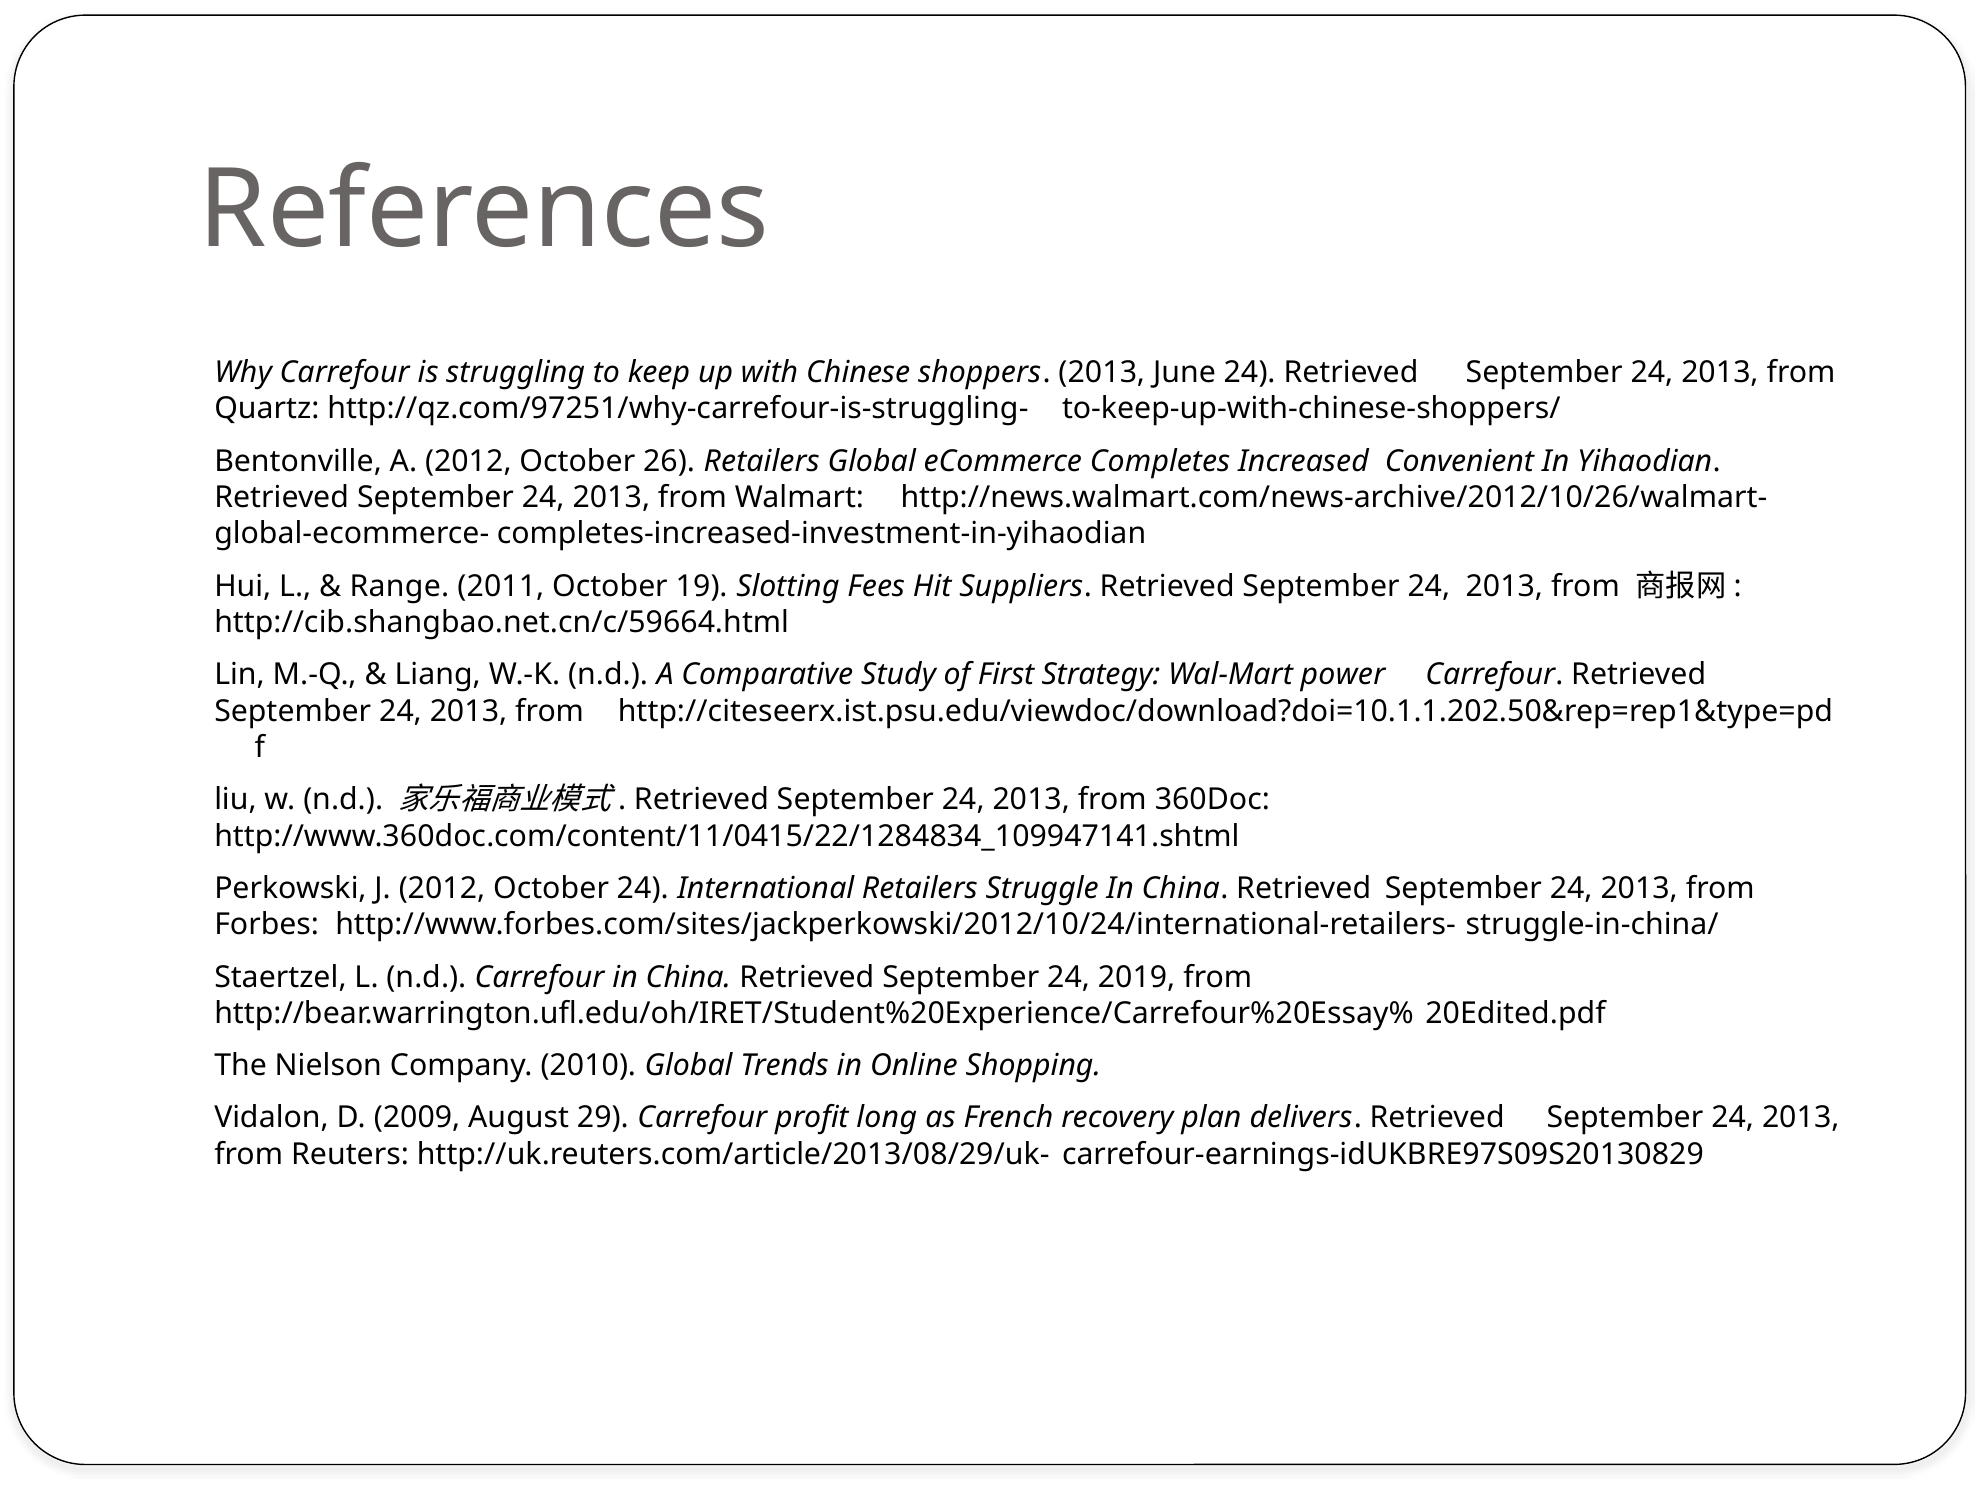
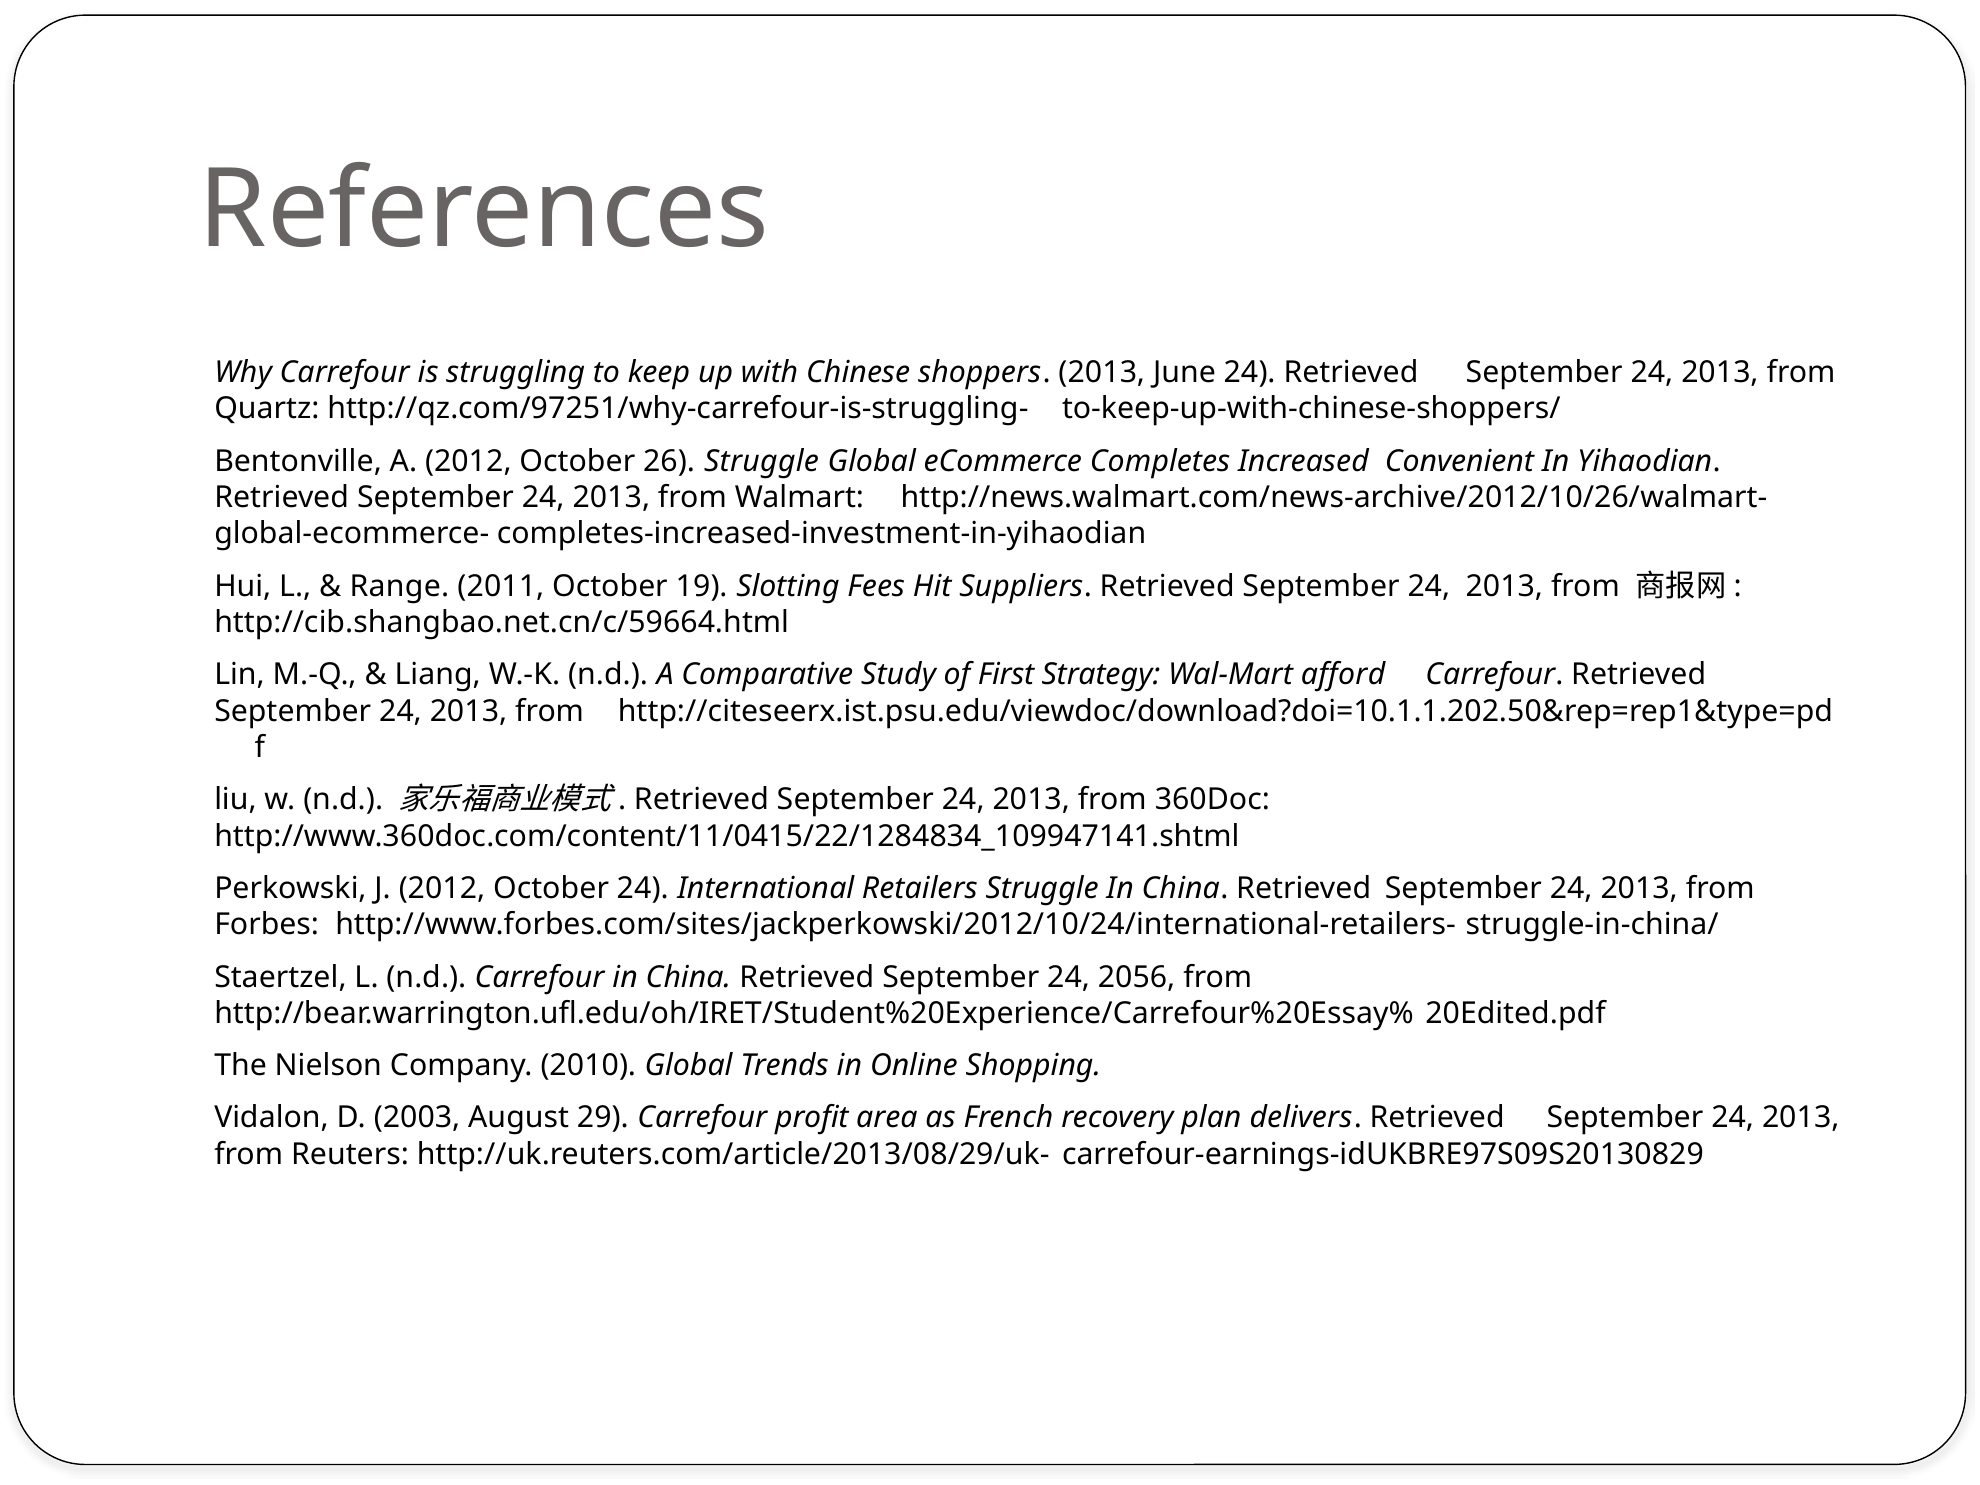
26 Retailers: Retailers -> Struggle (762, 461)
power: power -> afford (1343, 675)
2019: 2019 -> 2056 (1137, 977)
2009: 2009 -> 2003 (417, 1118)
long: long -> area (887, 1118)
